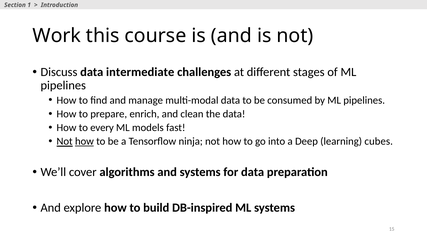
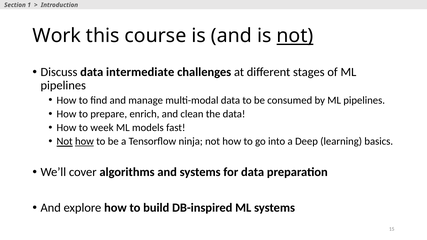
not underline: none -> present (295, 36)
every: every -> week (102, 128)
cubes: cubes -> basics (379, 142)
